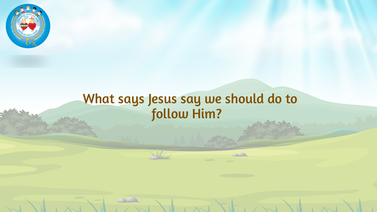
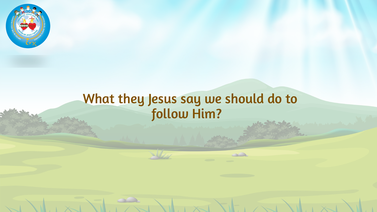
says: says -> they (131, 99)
